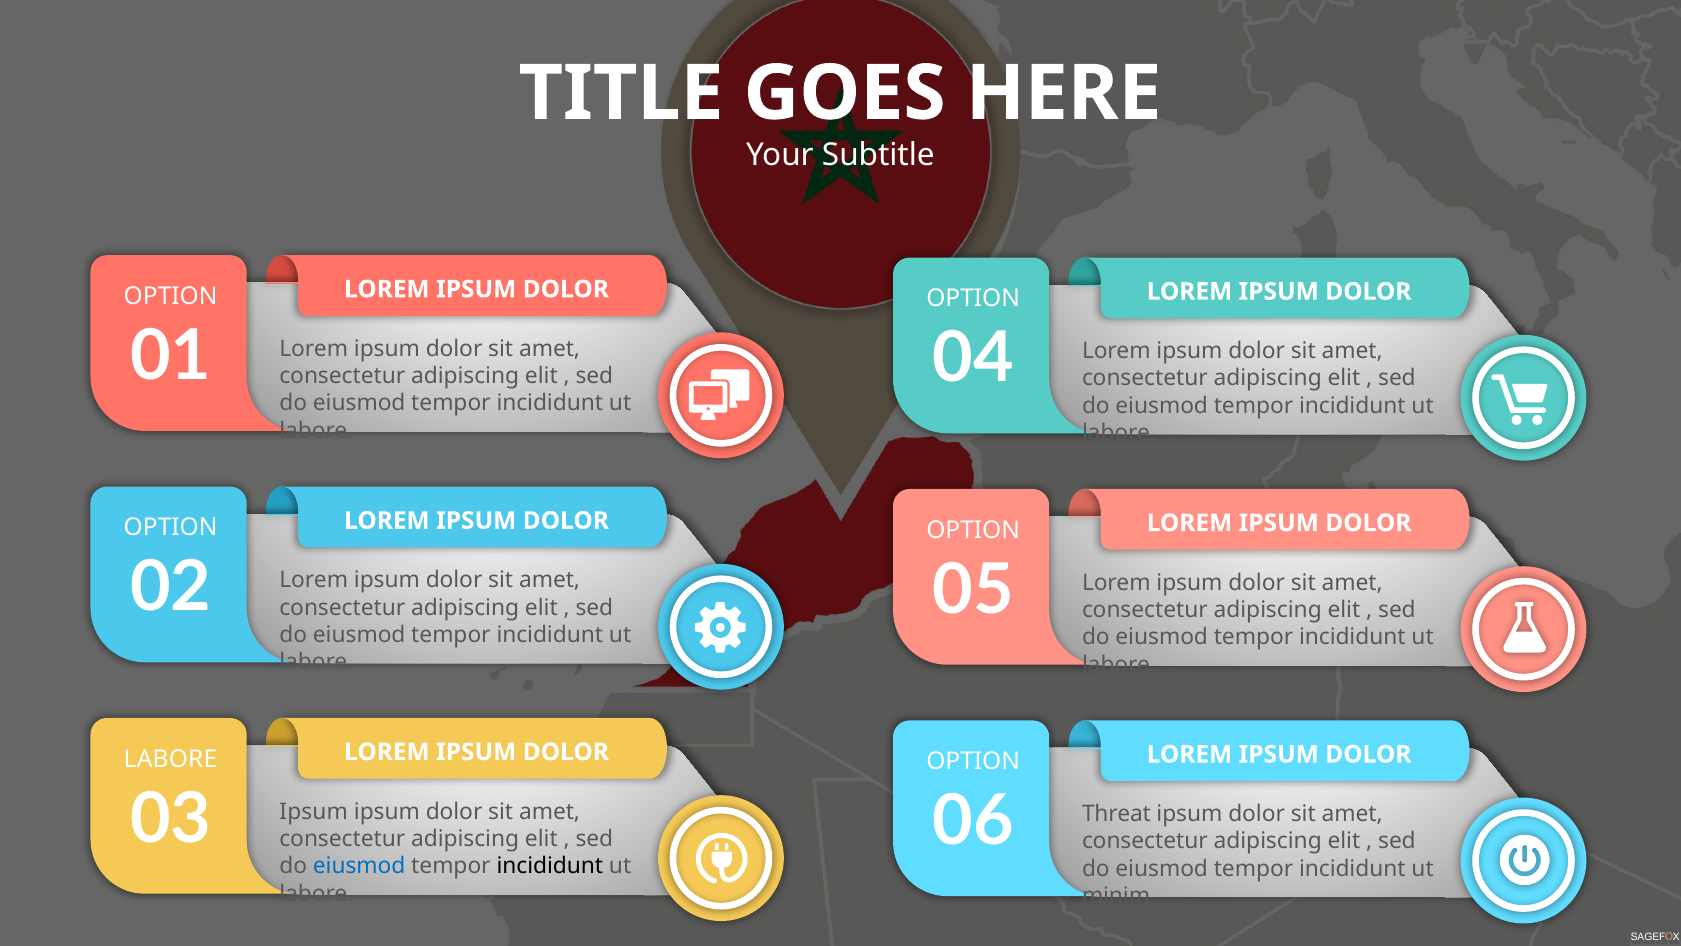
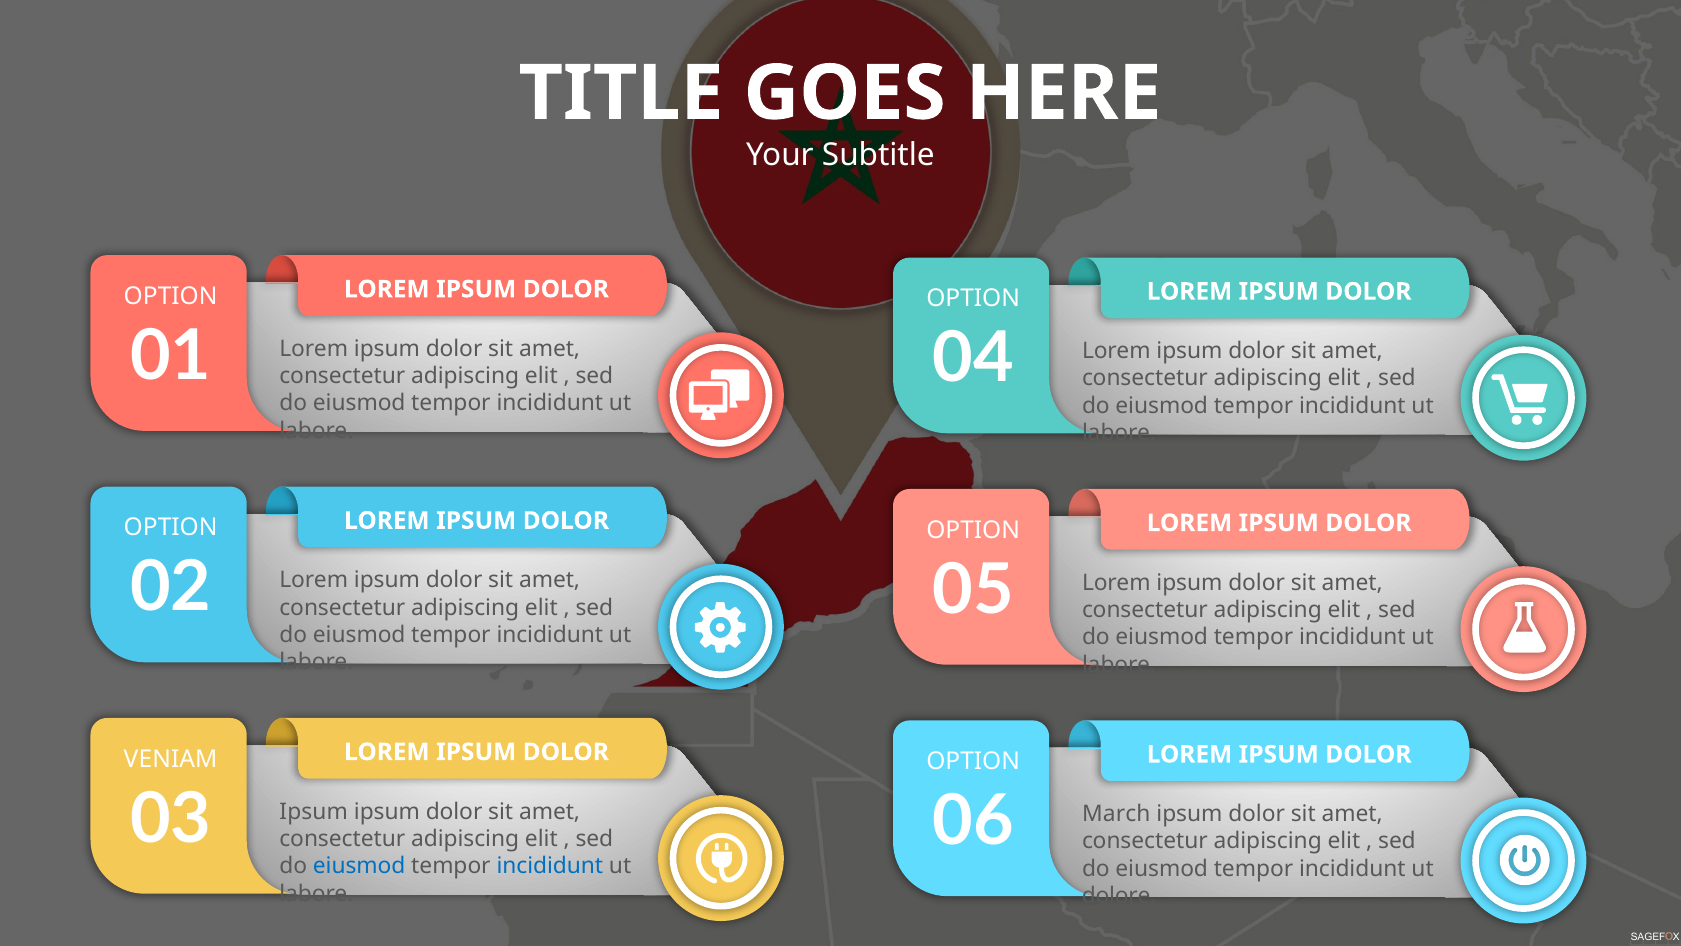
LABORE: LABORE -> VENIAM (171, 759)
Threat: Threat -> March (1116, 814)
incididunt colour: black -> blue (550, 866)
minim: minim -> dolore (1119, 896)
